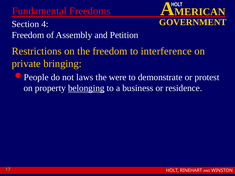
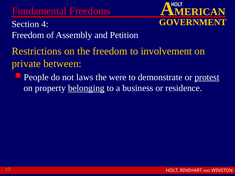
interference: interference -> involvement (166, 51)
bringing: bringing -> between (62, 64)
protest underline: none -> present (207, 77)
